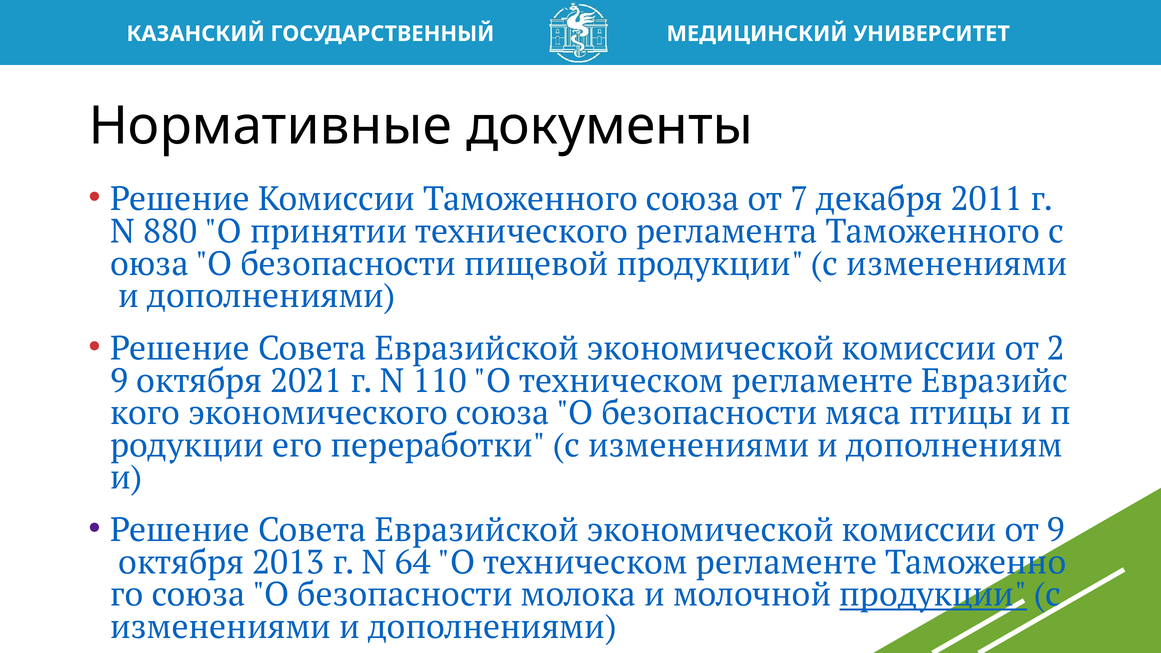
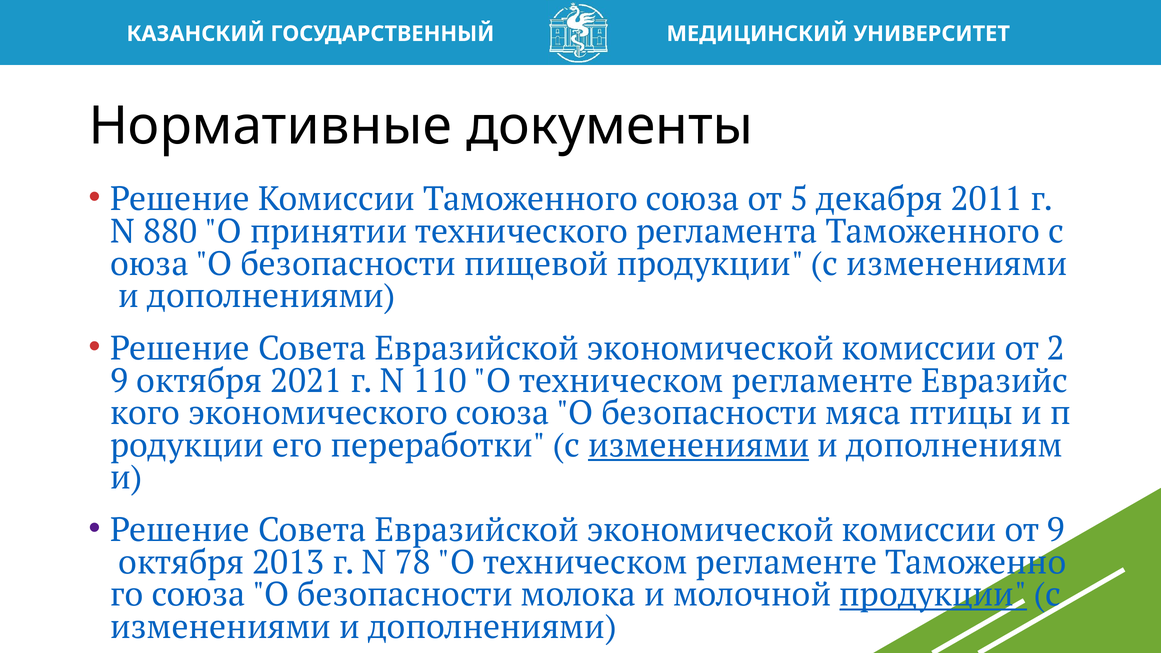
7: 7 -> 5 (799, 199)
изменениями underline: none -> present (699, 446)
64: 64 -> 78 (413, 563)
